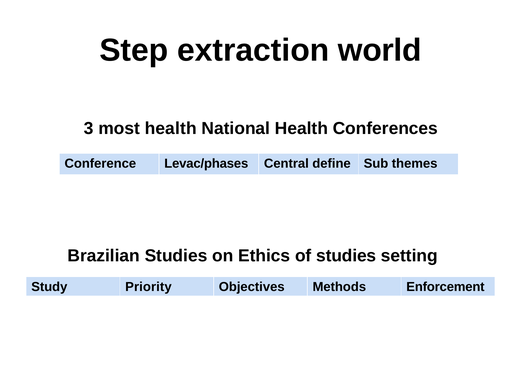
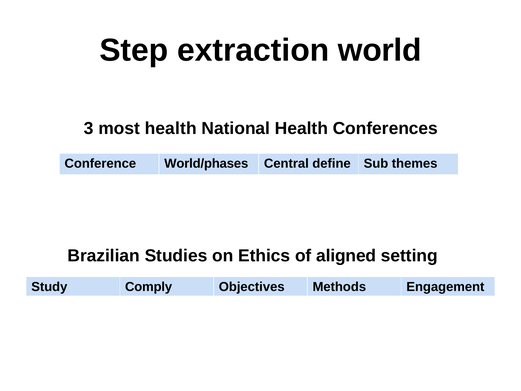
Levac/phases: Levac/phases -> World/phases (206, 163)
of studies: studies -> aligned (346, 256)
Priority: Priority -> Comply (149, 287)
Enforcement: Enforcement -> Engagement (445, 287)
